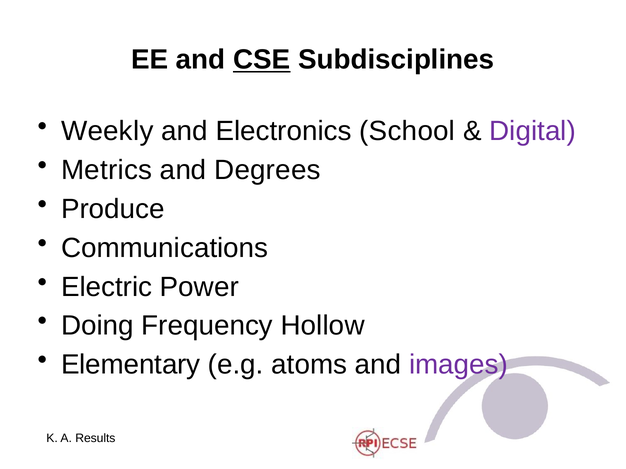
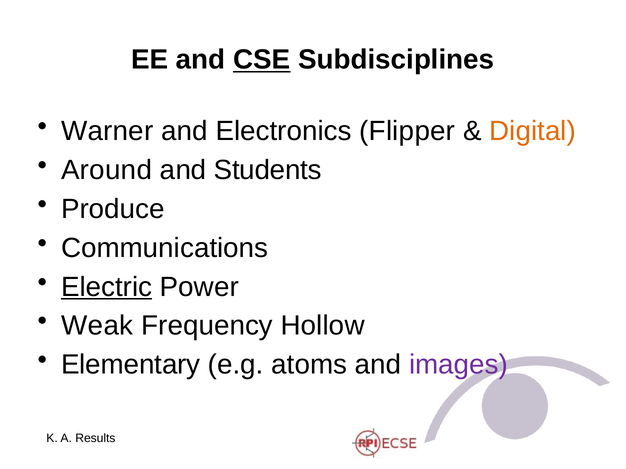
Weekly: Weekly -> Warner (107, 131)
School: School -> Flipper (407, 131)
Digital colour: purple -> orange (533, 131)
Metrics: Metrics -> Around (107, 170)
Degrees: Degrees -> Students (268, 170)
Electric underline: none -> present (107, 287)
Doing: Doing -> Weak (97, 326)
